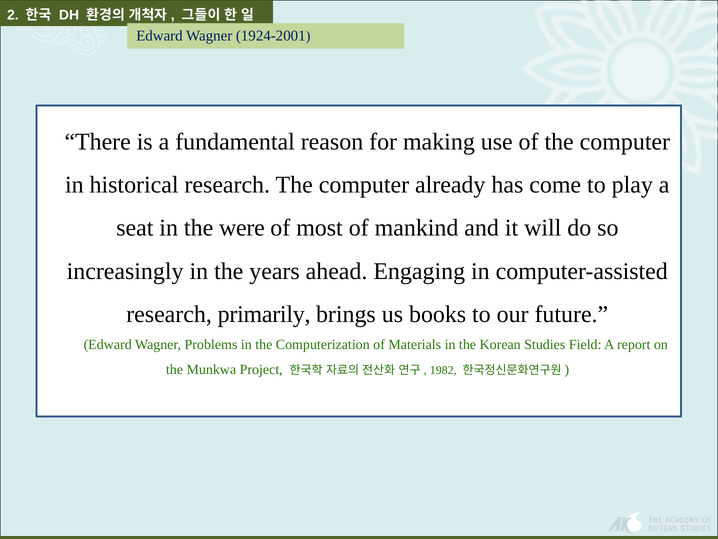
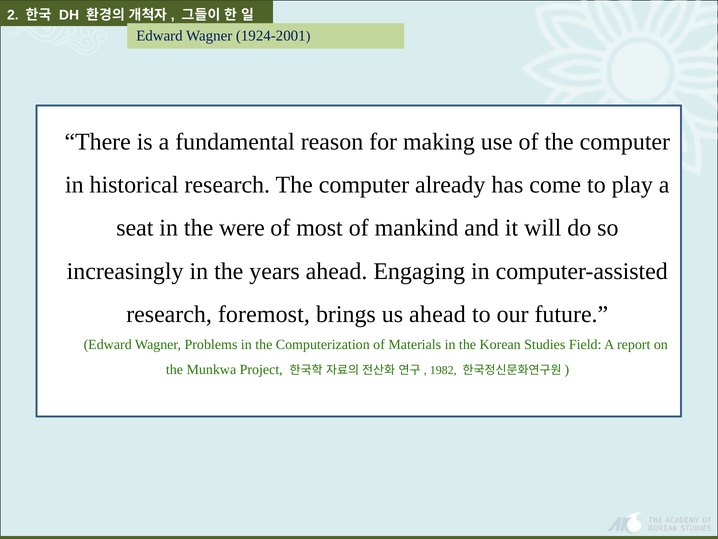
primarily: primarily -> foremost (264, 314)
us books: books -> ahead (437, 314)
